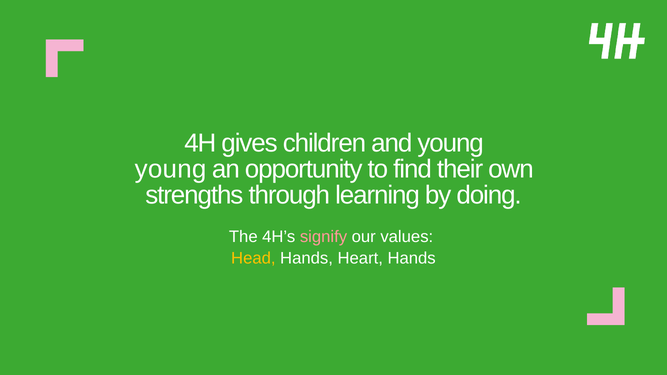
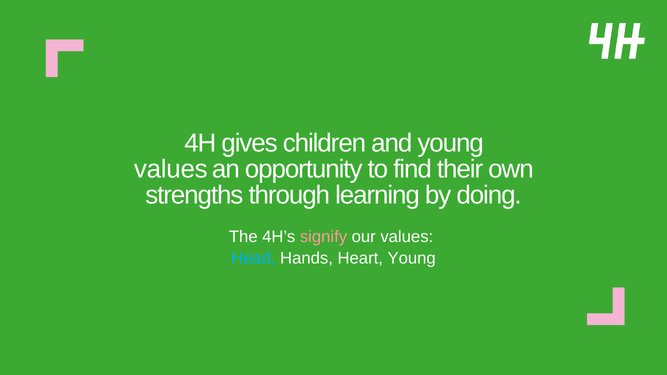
young: young -> values (171, 169)
Head colour: yellow -> light blue (253, 258)
Heart Hands: Hands -> Young (412, 258)
